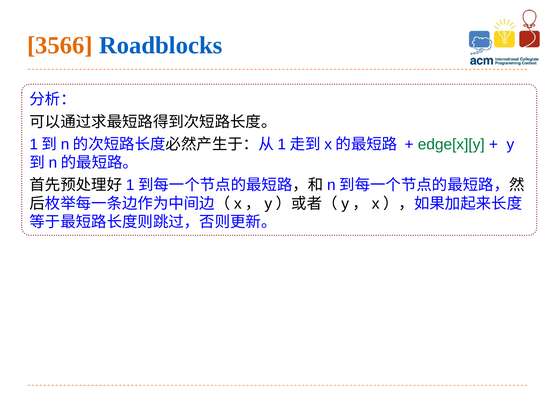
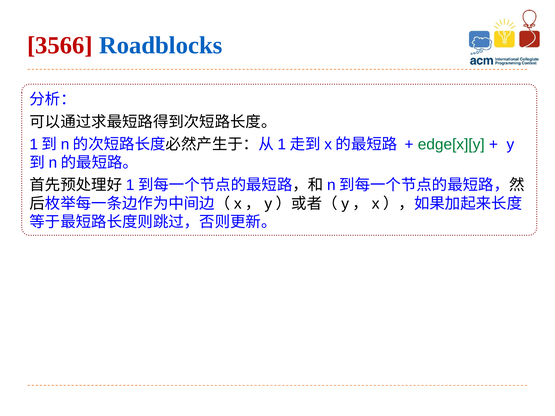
3566 colour: orange -> red (60, 45)
